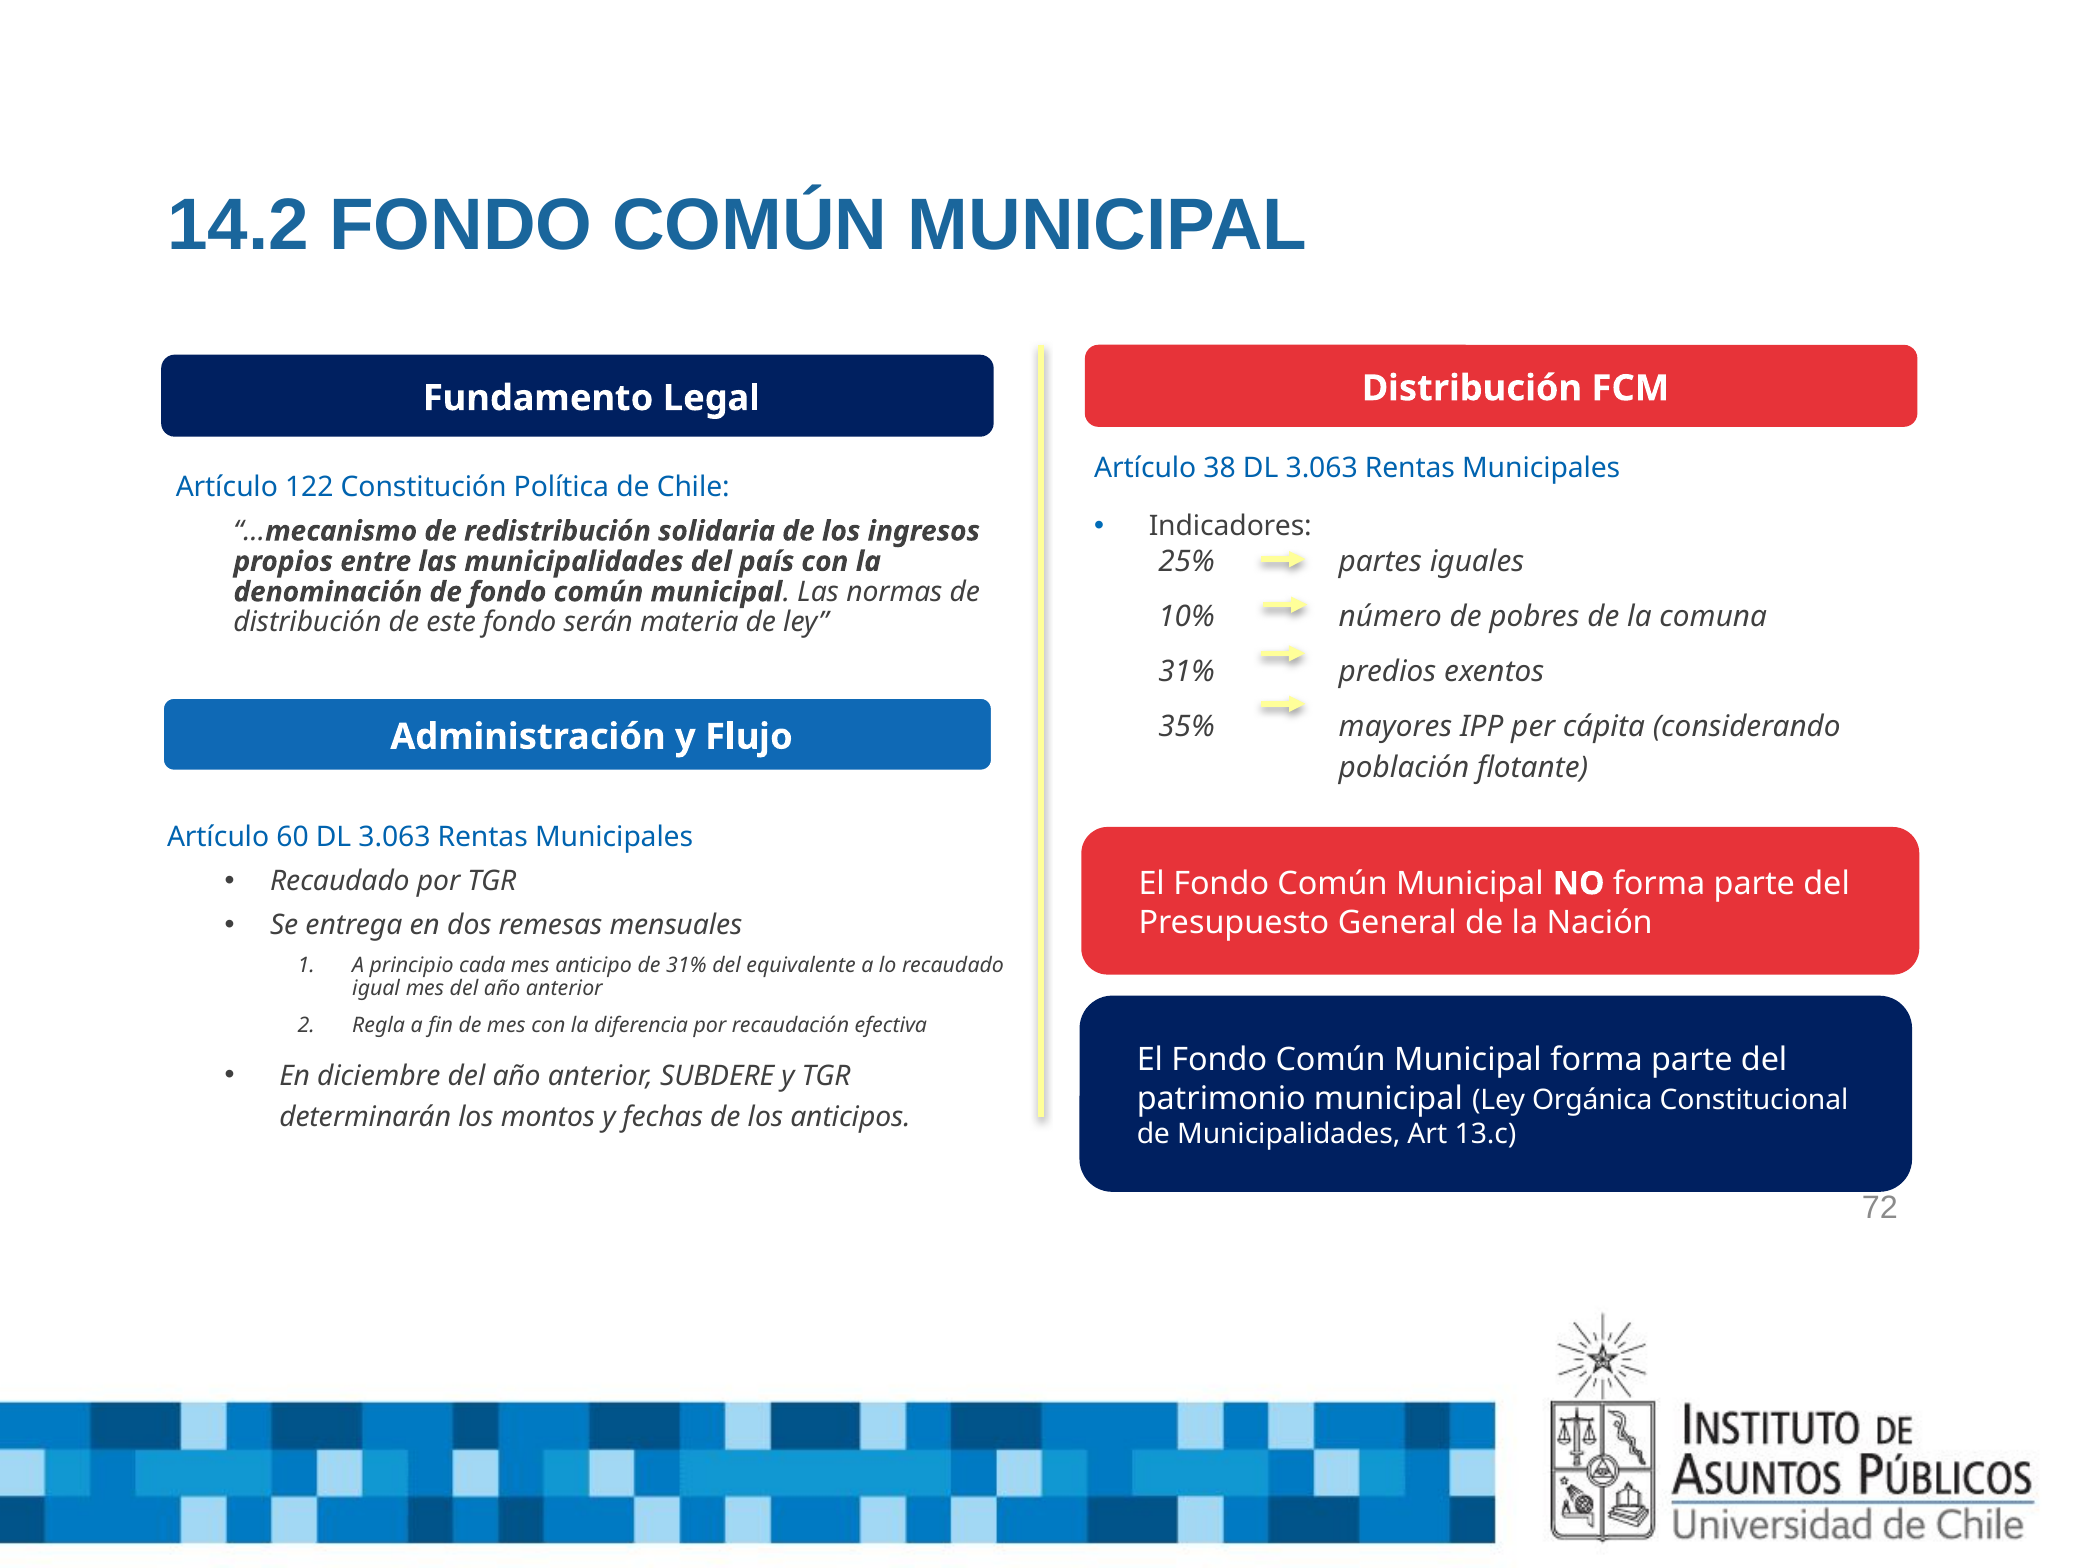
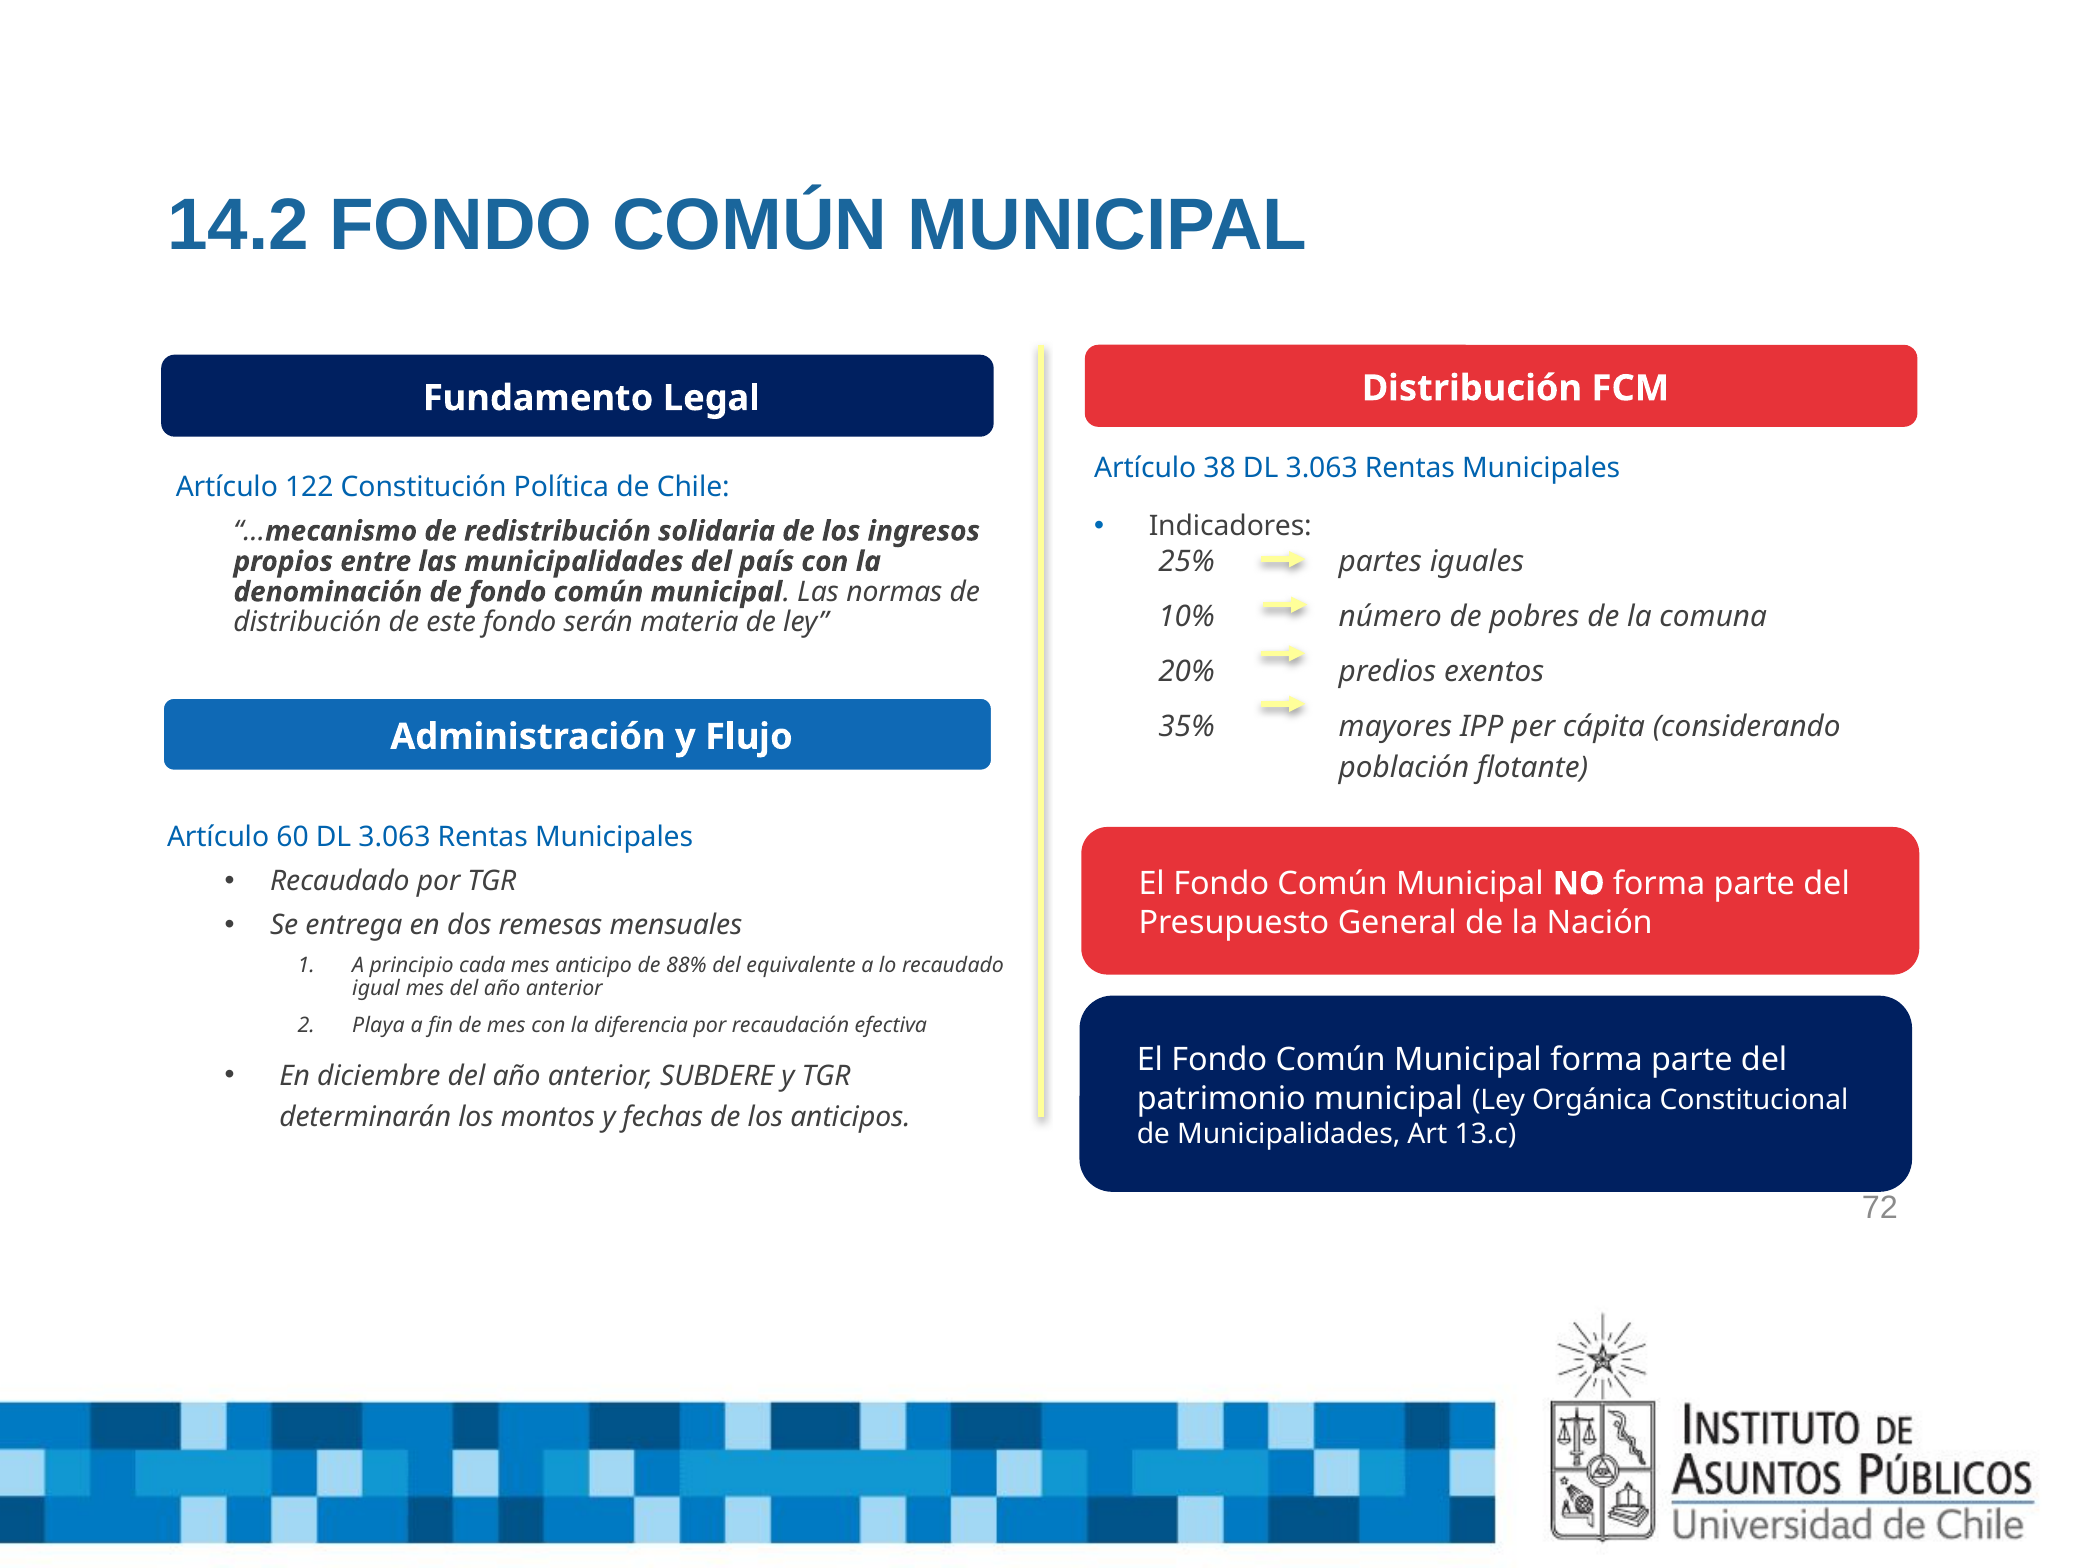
31%: 31% -> 20% (1187, 672)
de 31%: 31% -> 88% (686, 966)
Regla: Regla -> Playa (379, 1025)
